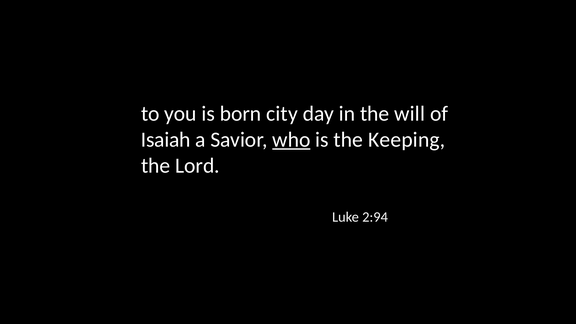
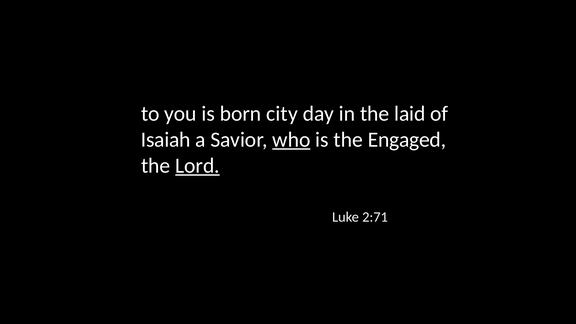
will: will -> laid (410, 114)
Keeping: Keeping -> Engaged (407, 140)
Lord underline: none -> present (197, 166)
2:94: 2:94 -> 2:71 (375, 217)
